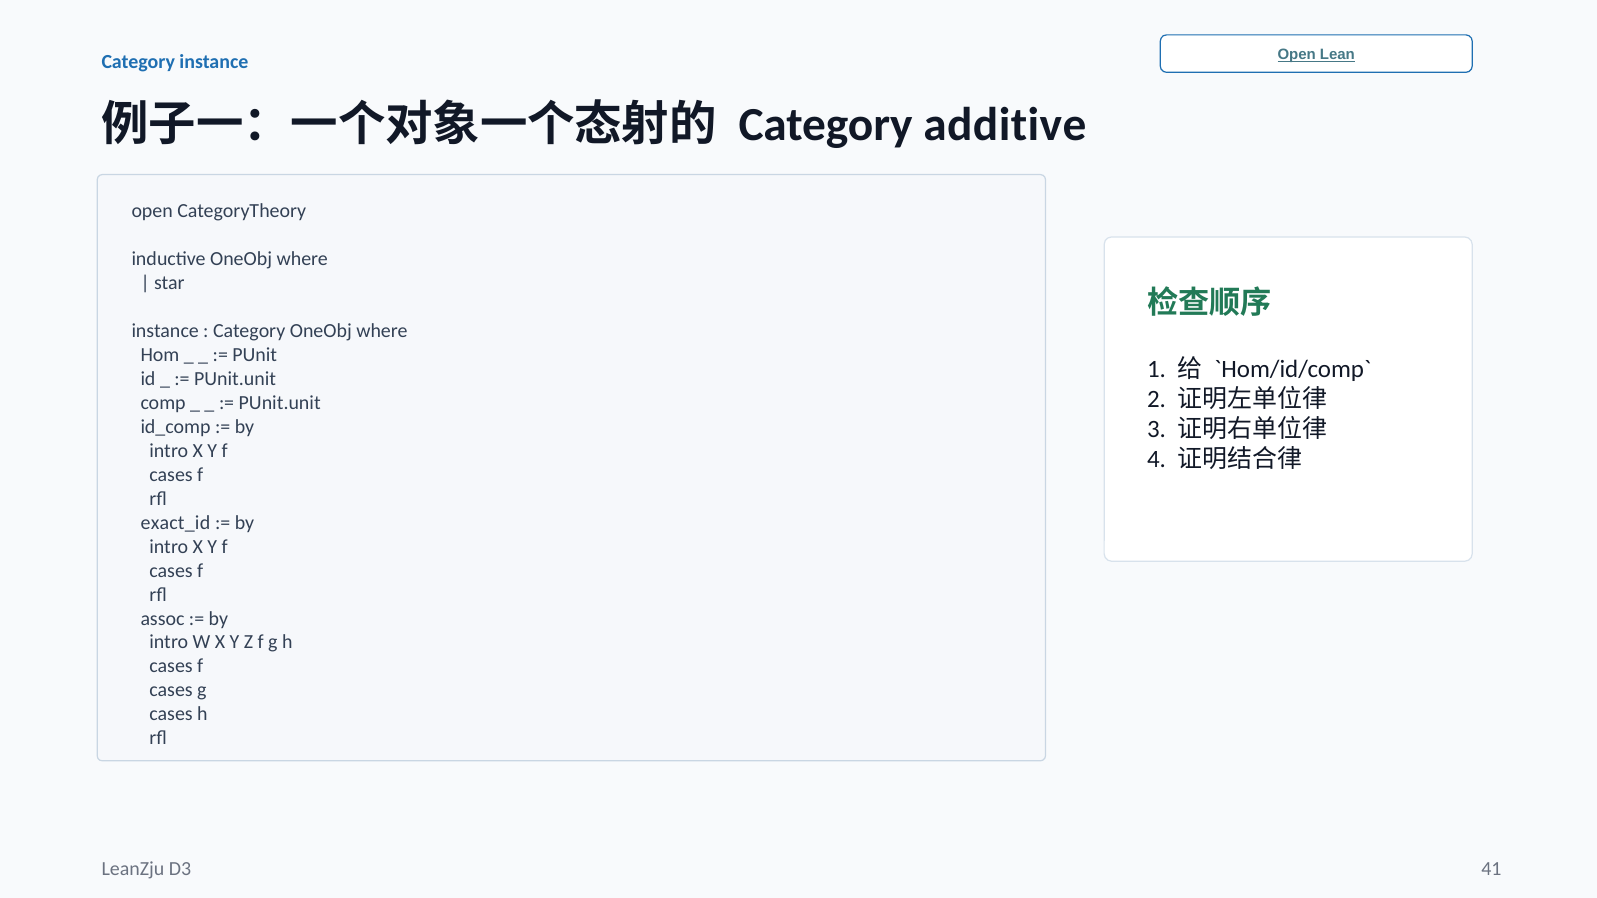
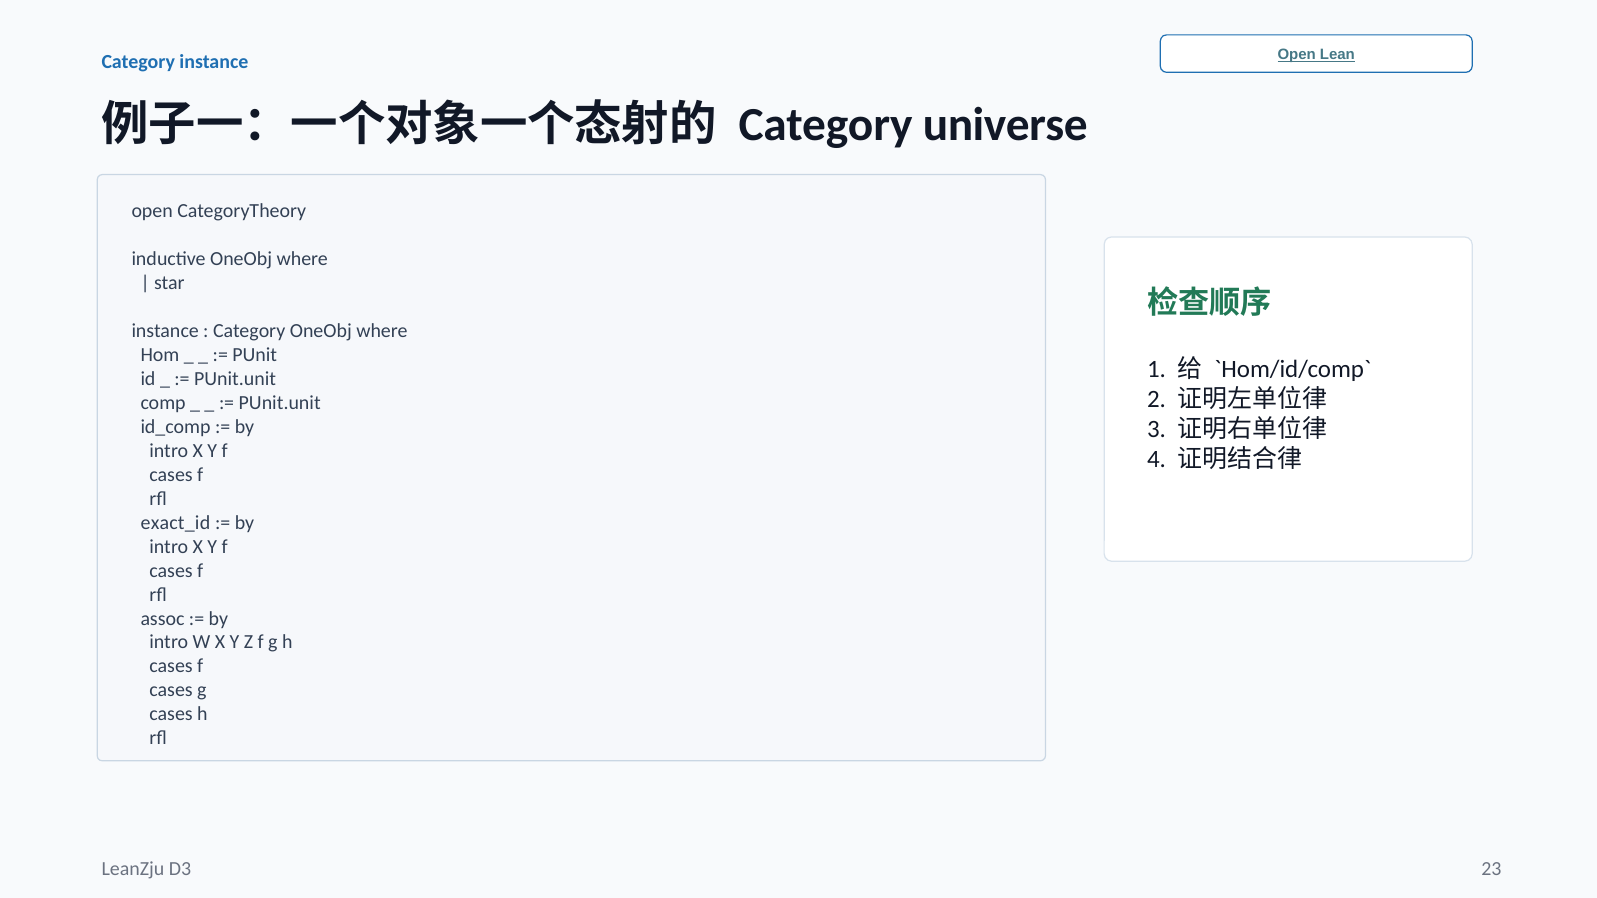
additive: additive -> universe (1005, 125)
41: 41 -> 23 (1491, 869)
